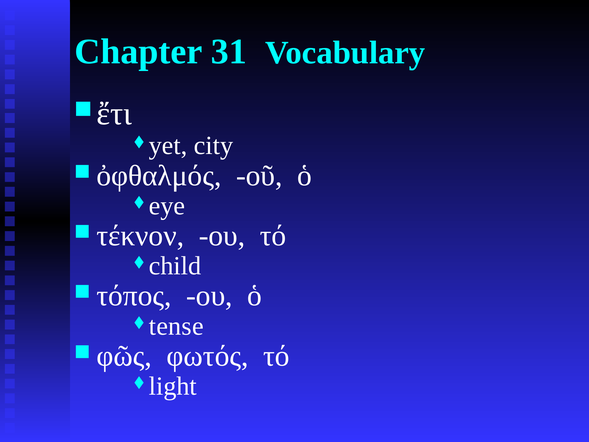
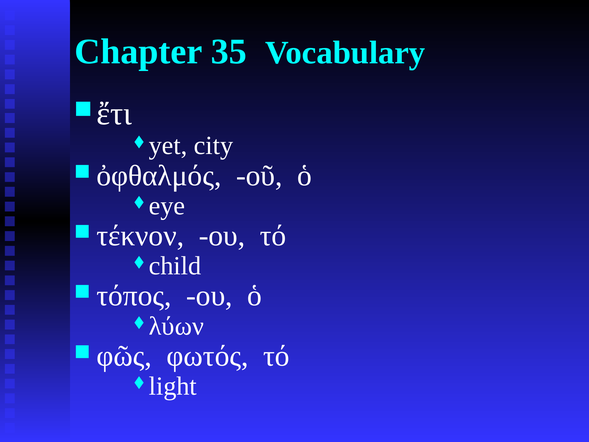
31: 31 -> 35 (229, 52)
tense: tense -> λύων (176, 326)
